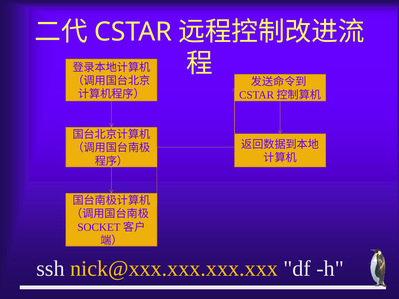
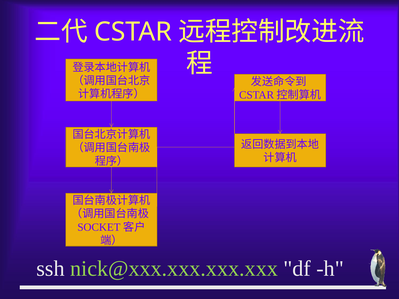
nick@xxx.xxx.xxx.xxx colour: yellow -> light green (174, 269)
